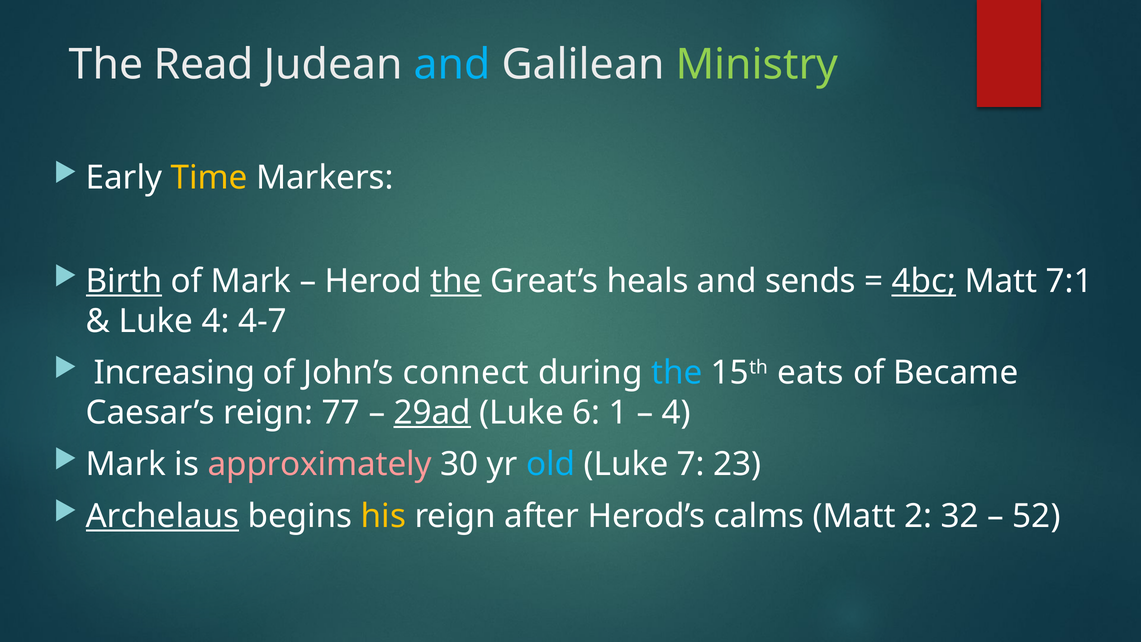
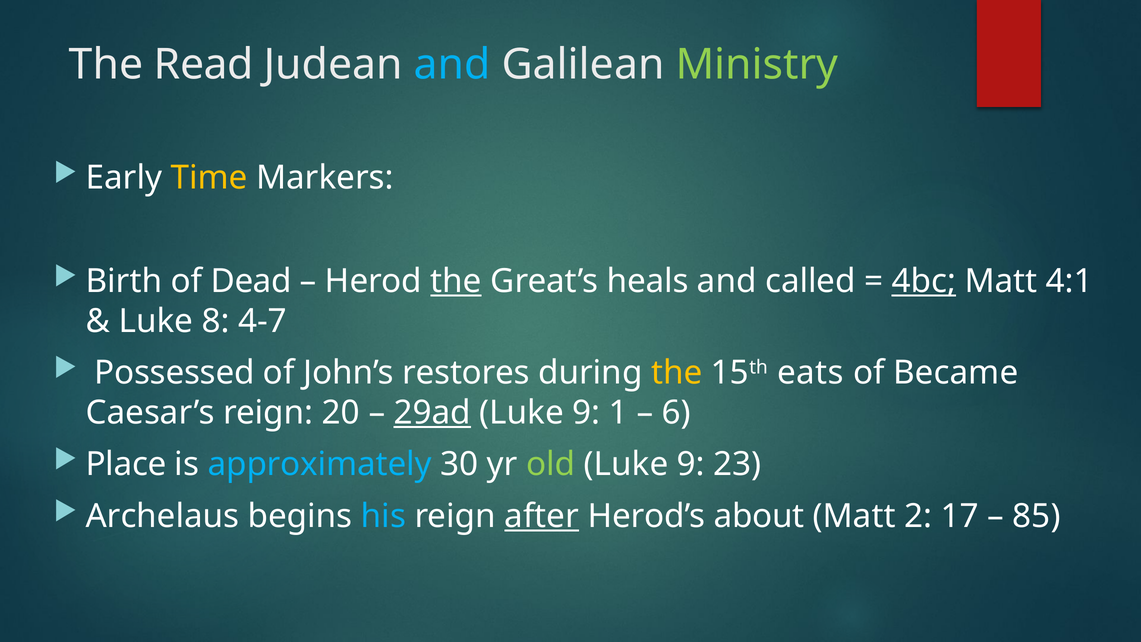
Birth underline: present -> none (124, 281)
of Mark: Mark -> Dead (251, 281)
sends: sends -> called (810, 281)
7:1: 7:1 -> 4:1 (1069, 281)
Luke 4: 4 -> 8 (216, 321)
Increasing: Increasing -> Possessed (174, 373)
connect: connect -> restores (466, 373)
the colour: light blue -> yellow (677, 373)
77: 77 -> 20 (341, 413)
6: 6 -> 9 (586, 413)
4: 4 -> 6 (676, 413)
Mark: Mark -> Place (126, 464)
approximately colour: pink -> light blue (320, 464)
old colour: light blue -> light green (551, 464)
7: 7 -> 9 (691, 464)
Archelaus underline: present -> none (162, 516)
his colour: yellow -> light blue (383, 516)
after underline: none -> present (542, 516)
calms: calms -> about (759, 516)
32: 32 -> 17 (960, 516)
52: 52 -> 85 (1036, 516)
